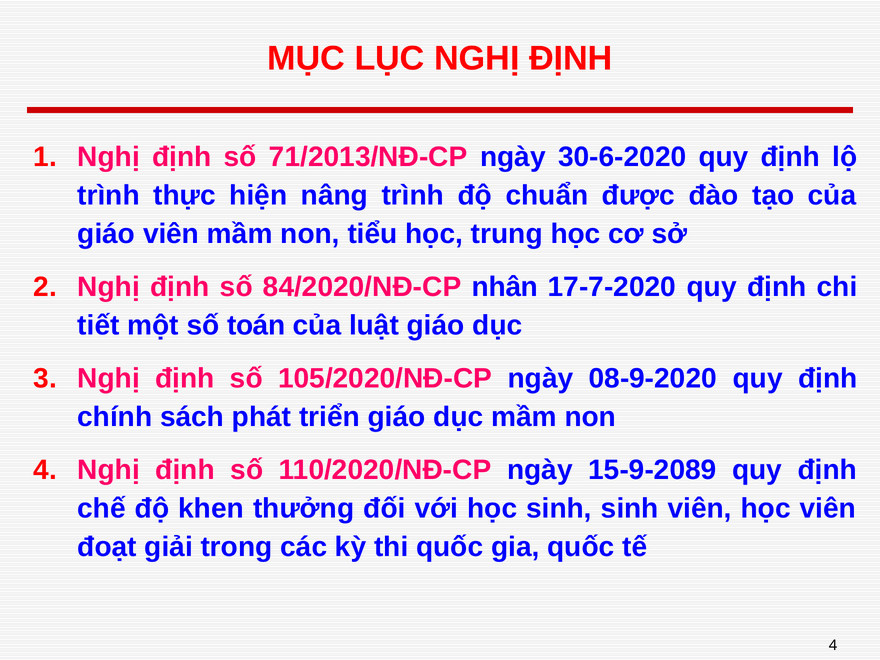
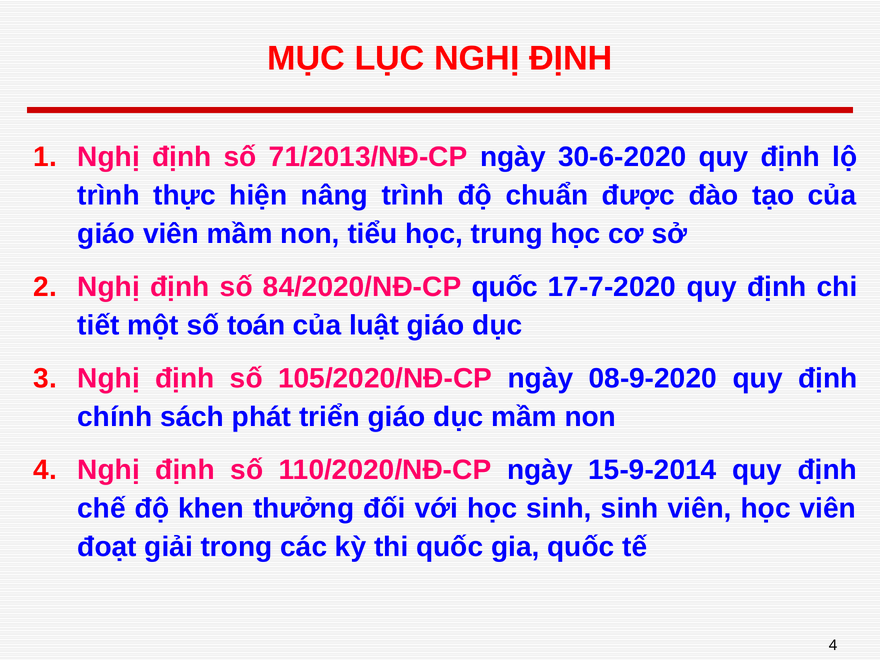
84/2020/NĐ-CP nhân: nhân -> quốc (505, 287)
15-9-2089: 15-9-2089 -> 15-9-2014 (652, 470)
